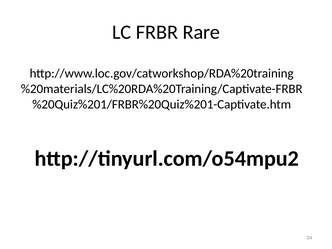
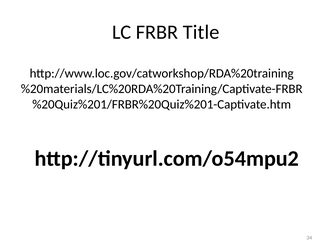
Rare: Rare -> Title (201, 32)
